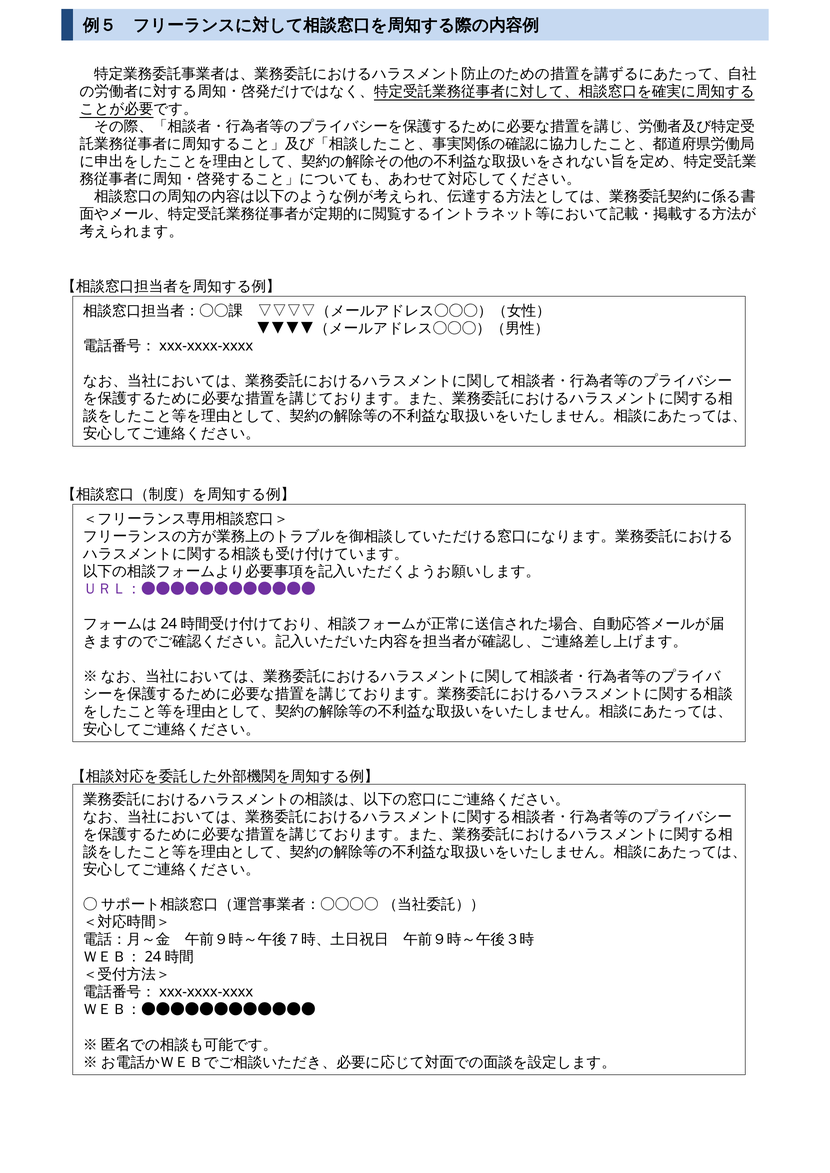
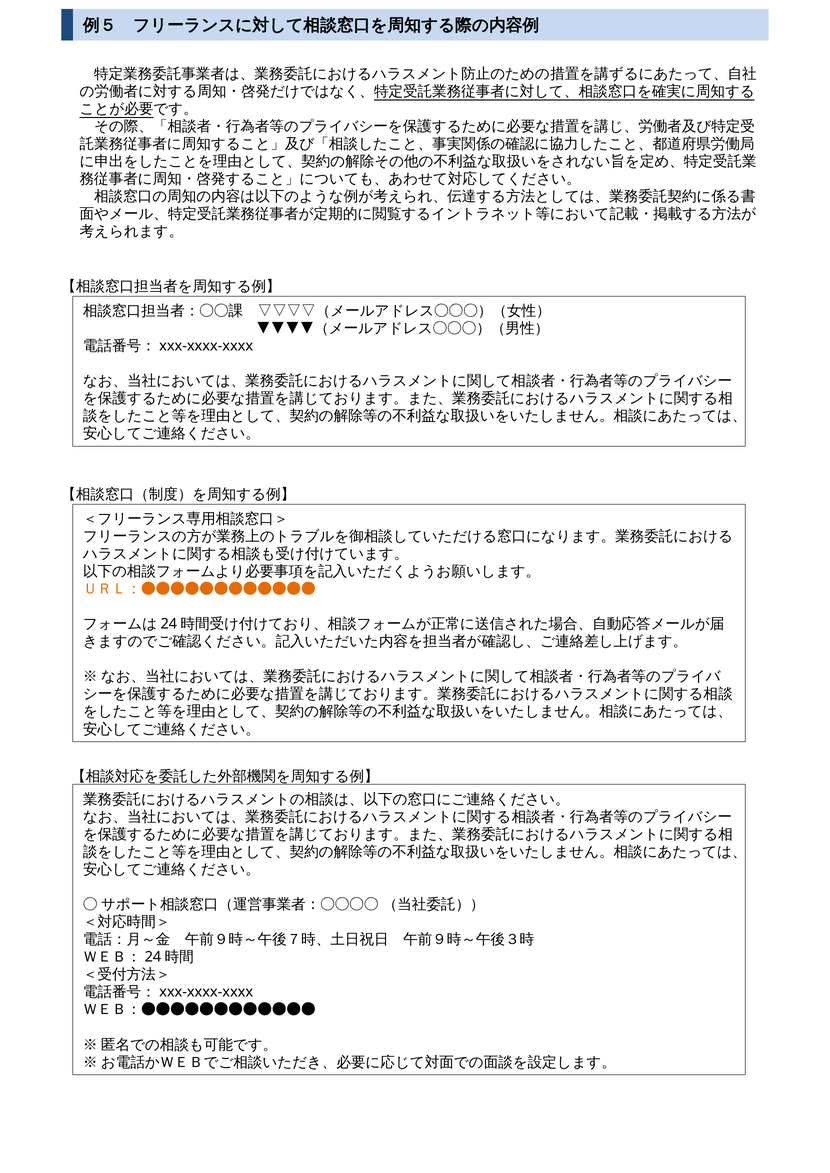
ＵＲＬ：●●●●●●●●●●●● colour: purple -> orange (199, 589)
